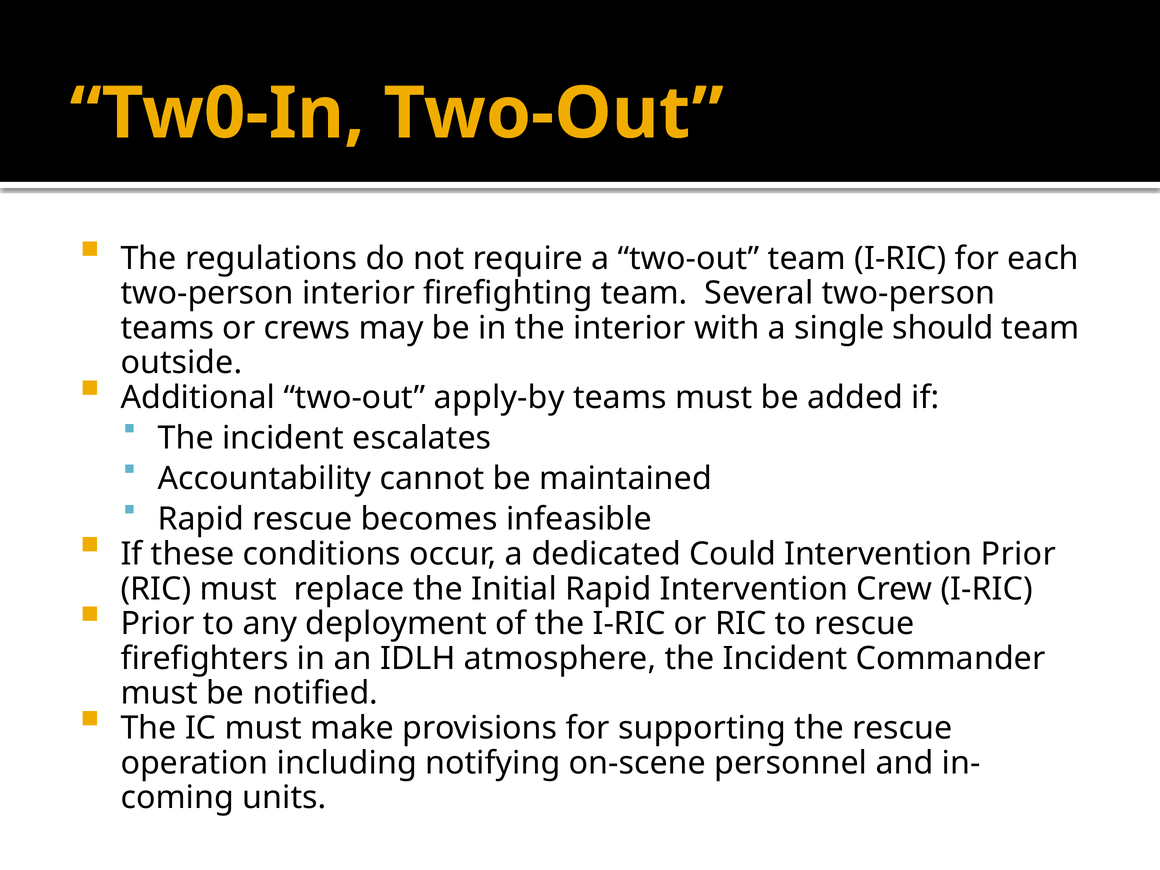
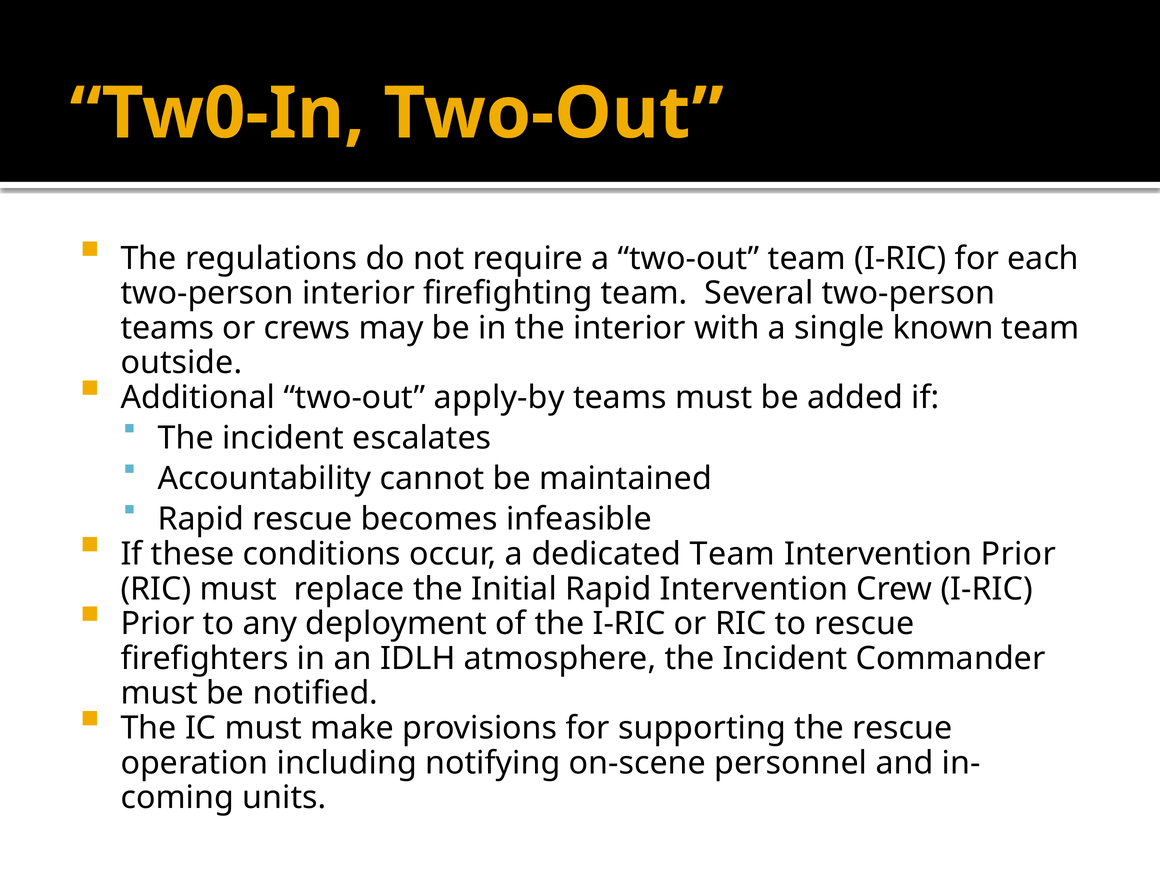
should: should -> known (943, 328)
dedicated Could: Could -> Team (732, 554)
